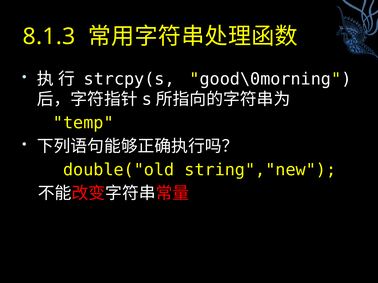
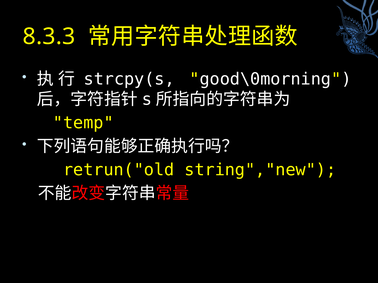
8.1.3: 8.1.3 -> 8.3.3 (49, 37)
double("old: double("old -> retrun("old (119, 170)
